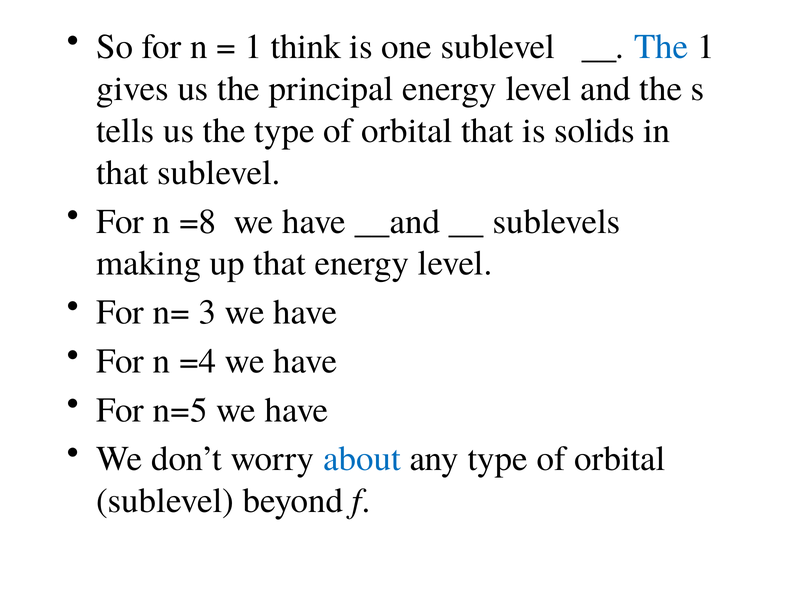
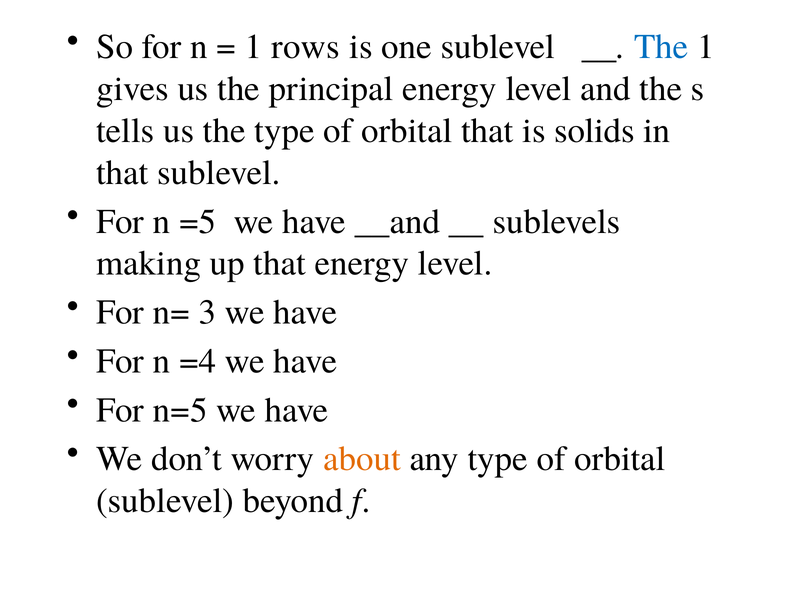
think: think -> rows (306, 47)
=8: =8 -> =5 (198, 222)
about colour: blue -> orange (362, 459)
